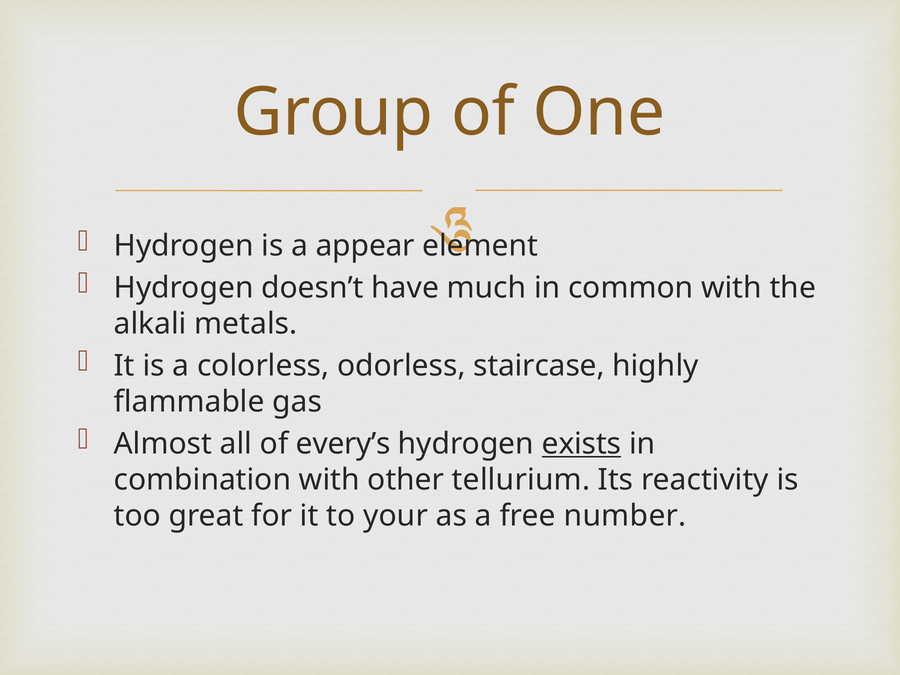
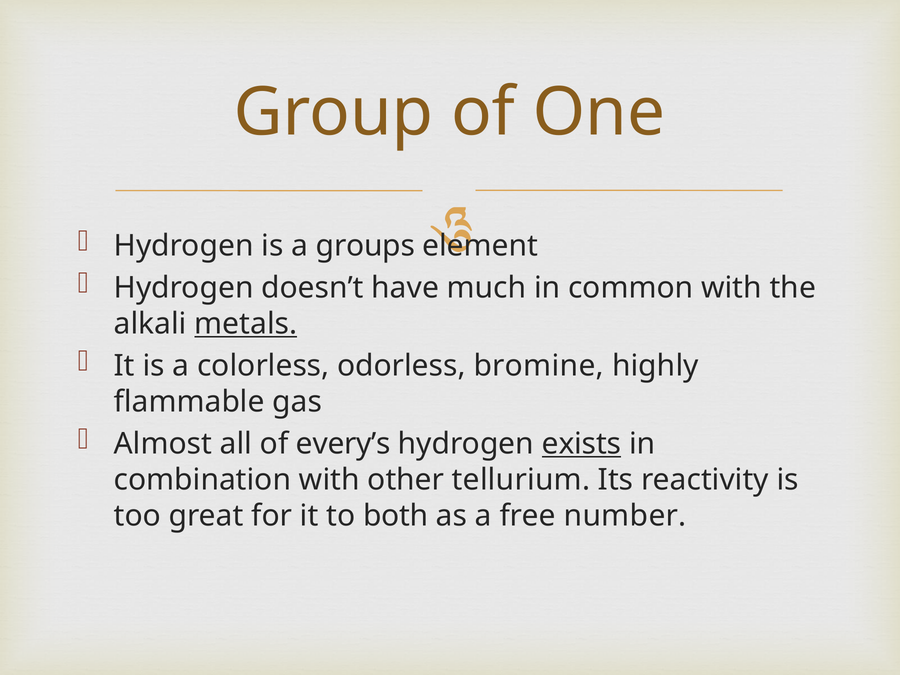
appear: appear -> groups (365, 246)
metals underline: none -> present (246, 324)
staircase: staircase -> bromine (539, 366)
your: your -> both (396, 516)
